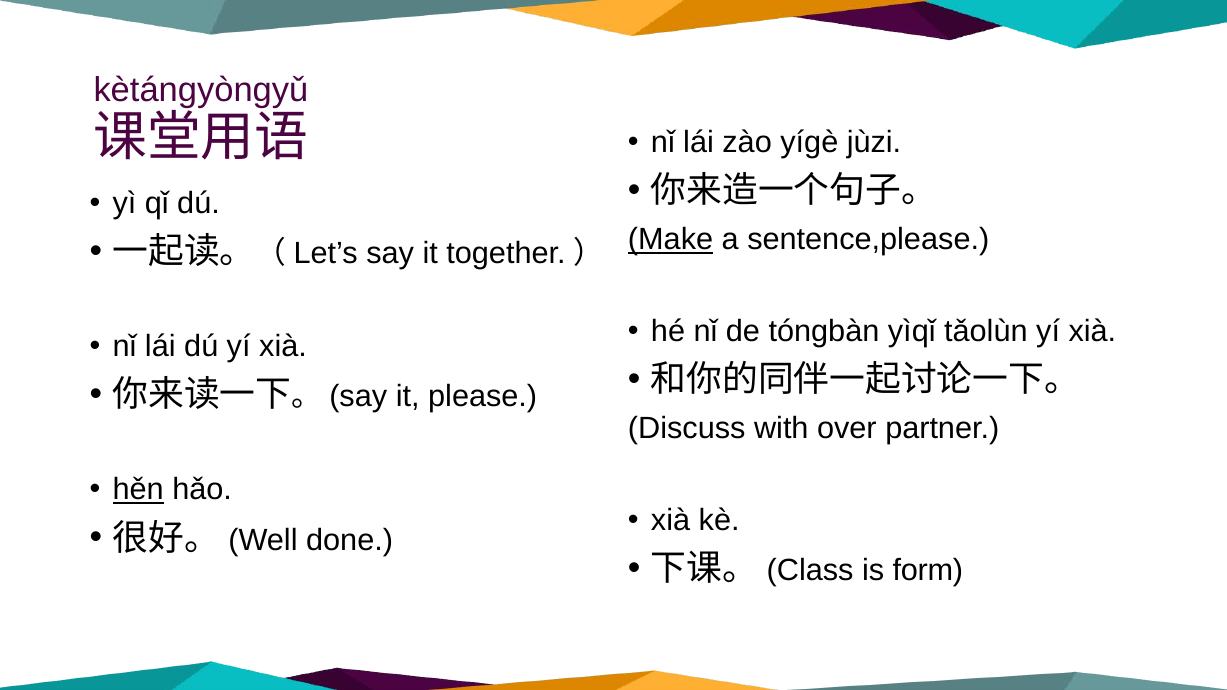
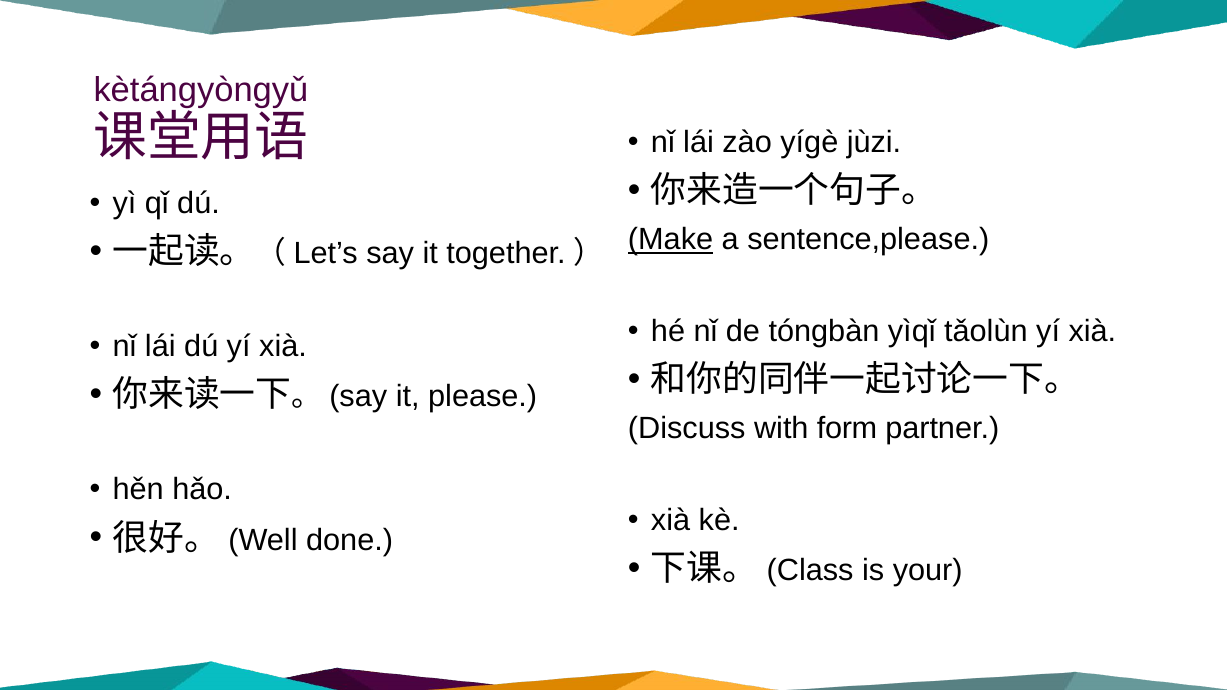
over: over -> form (847, 429)
hěn underline: present -> none (138, 490)
form: form -> your (928, 571)
